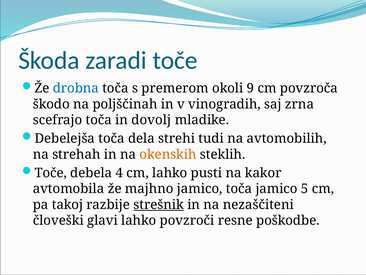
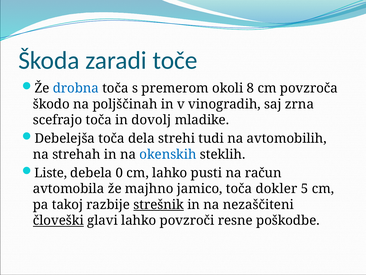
9: 9 -> 8 (250, 88)
okenskih colour: orange -> blue (168, 154)
Toče: Toče -> Liste (51, 173)
4: 4 -> 0 (119, 173)
kakor: kakor -> račun (263, 173)
toča jamico: jamico -> dokler (276, 189)
človeški underline: none -> present (58, 220)
